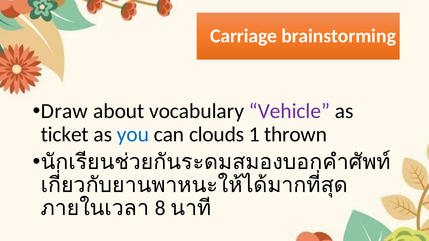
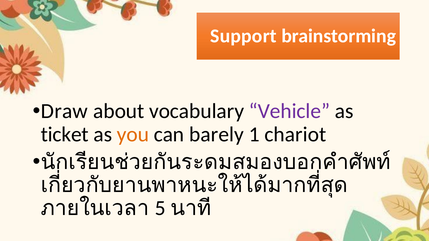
Carriage: Carriage -> Support (244, 36)
you colour: blue -> orange (133, 135)
clouds: clouds -> barely (216, 135)
thrown: thrown -> chariot (295, 135)
8: 8 -> 5 (160, 209)
